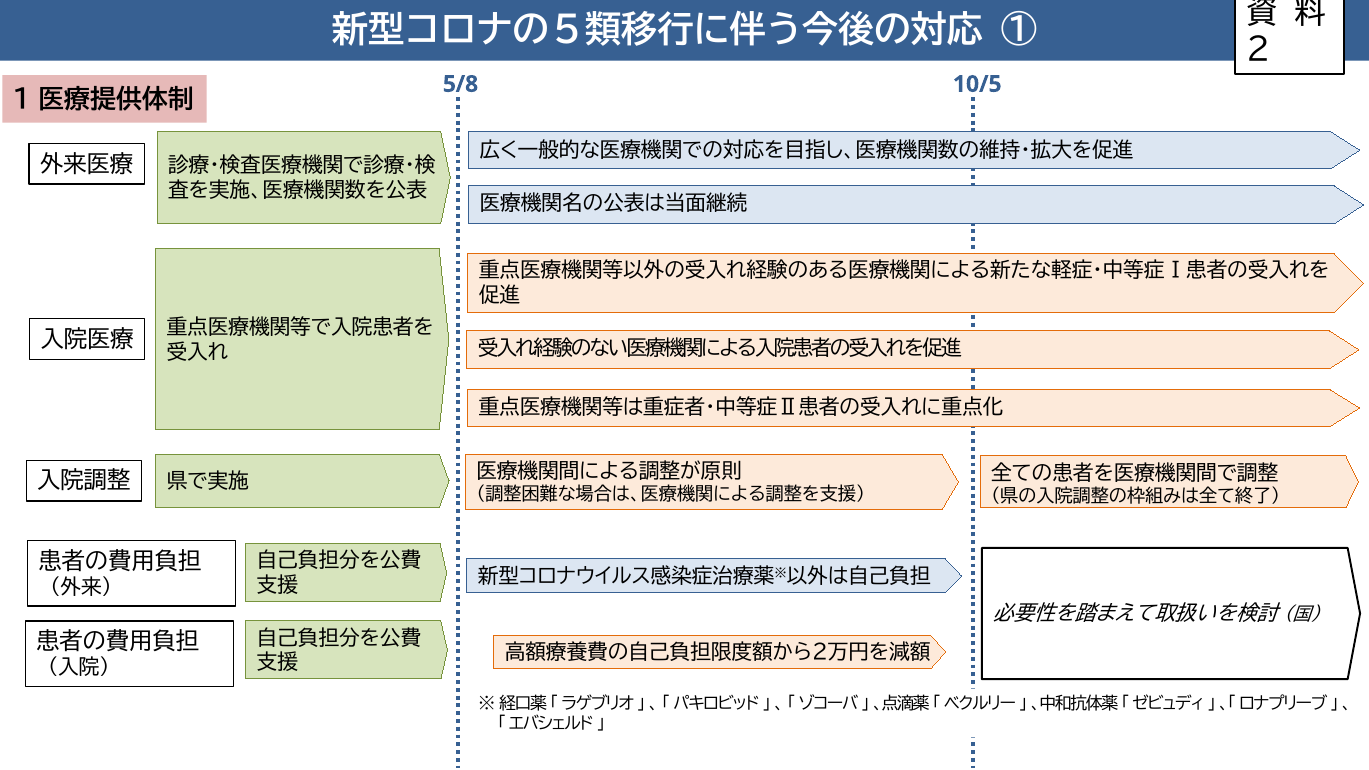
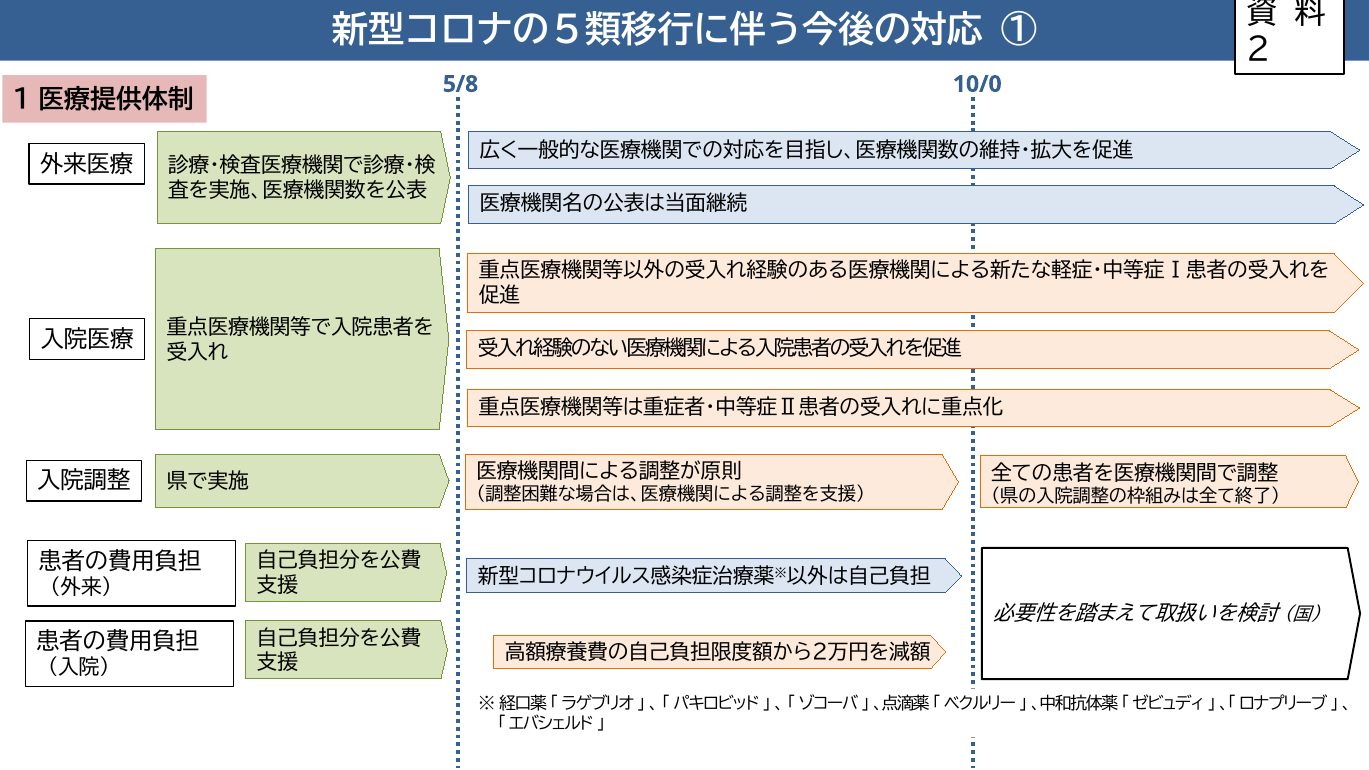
10/5: 10/5 -> 10/0 (977, 84)
